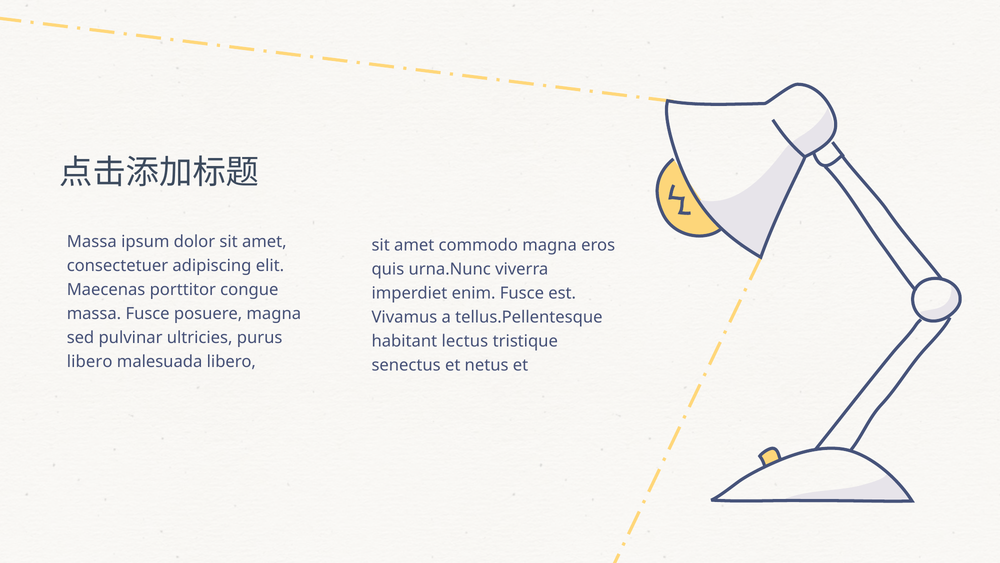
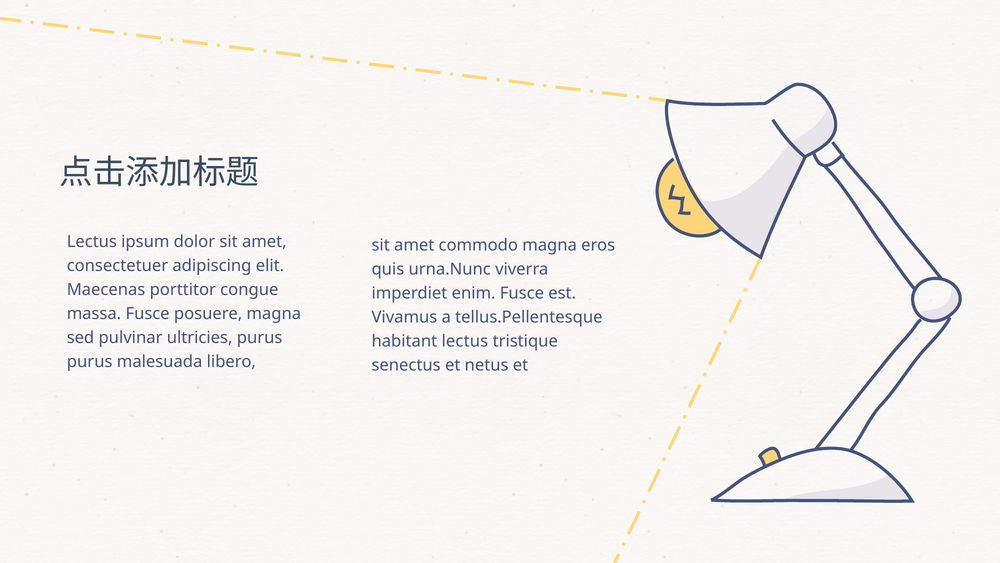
Massa: Massa -> Lectus (92, 242)
libero: libero -> purus (90, 361)
